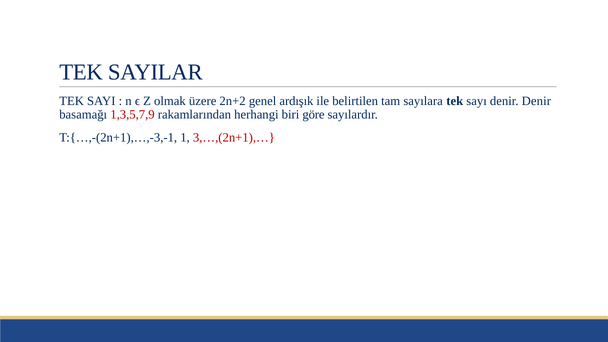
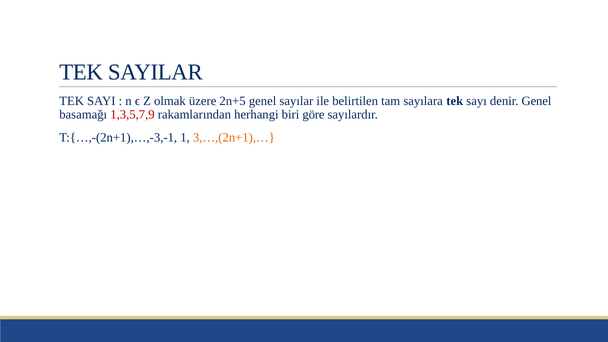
2n+2: 2n+2 -> 2n+5 (233, 101)
ardışık: ardışık -> sayılar (296, 101)
denir Denir: Denir -> Genel (536, 101)
3,…,(2n+1),… colour: red -> orange (234, 137)
